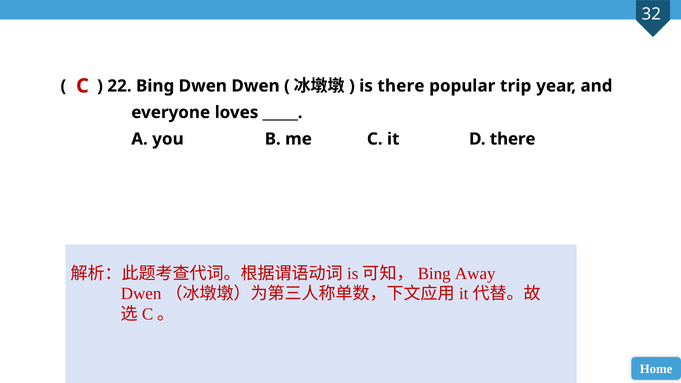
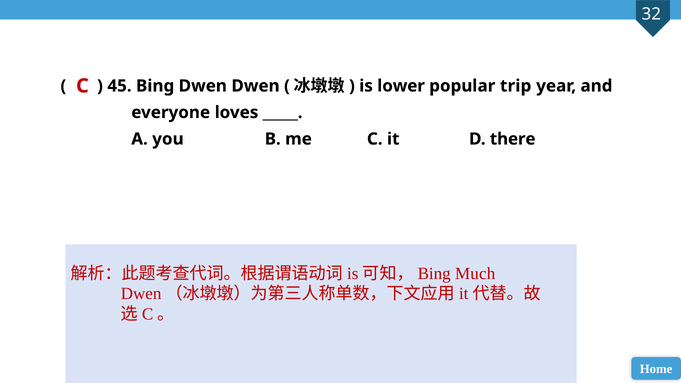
22: 22 -> 45 (119, 86)
is there: there -> lower (401, 86)
Away: Away -> Much (475, 273)
